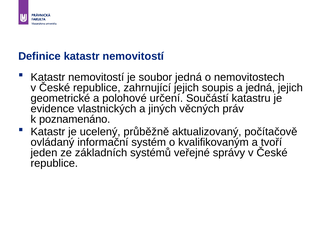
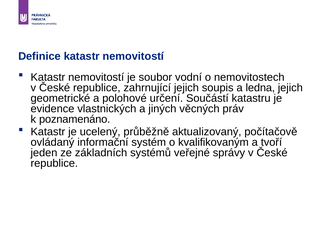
soubor jedná: jedná -> vodní (188, 77)
a jedná: jedná -> ledna (260, 88)
